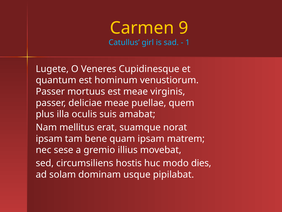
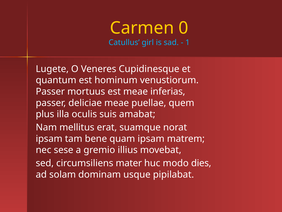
9: 9 -> 0 (183, 28)
virginis: virginis -> inferias (168, 91)
hostis: hostis -> mater (129, 163)
